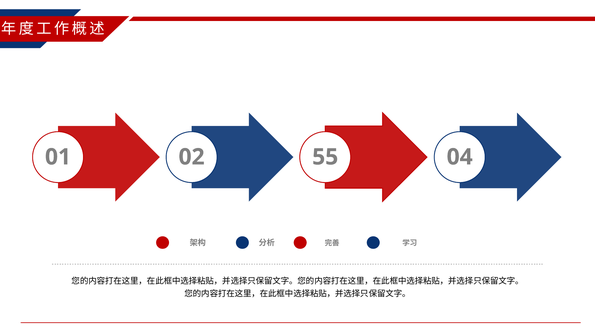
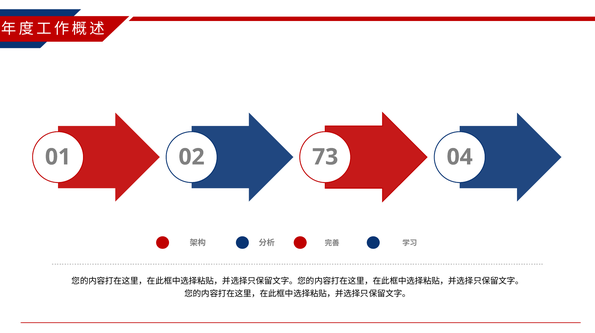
55: 55 -> 73 (325, 157)
